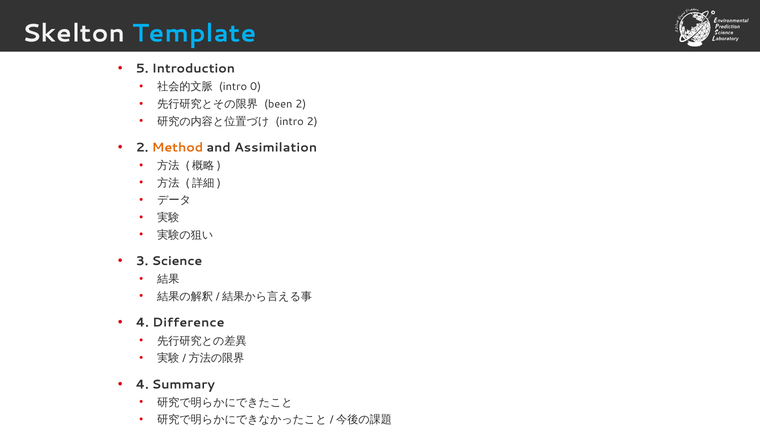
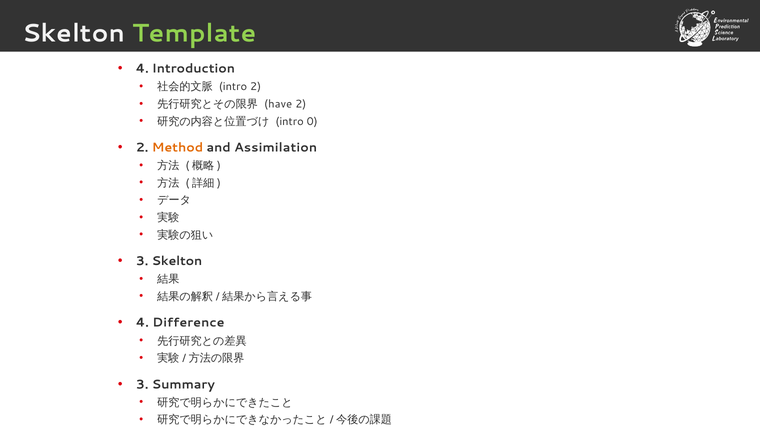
Template colour: light blue -> light green (194, 33)
5: 5 -> 4 (142, 69)
intro 0: 0 -> 2 (256, 87)
been: been -> have (278, 104)
intro 2: 2 -> 0 (312, 121)
3 Science: Science -> Skelton (177, 261)
4: 4 -> 3 (142, 384)
